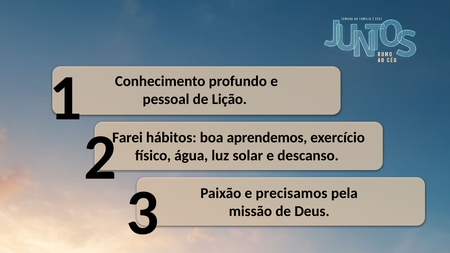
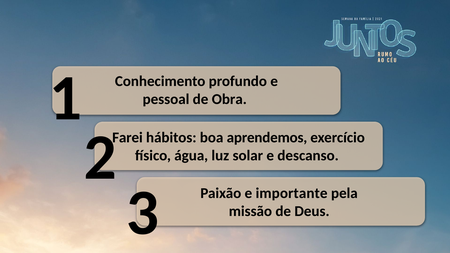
Lição: Lição -> Obra (229, 99)
precisamos: precisamos -> importante (292, 193)
